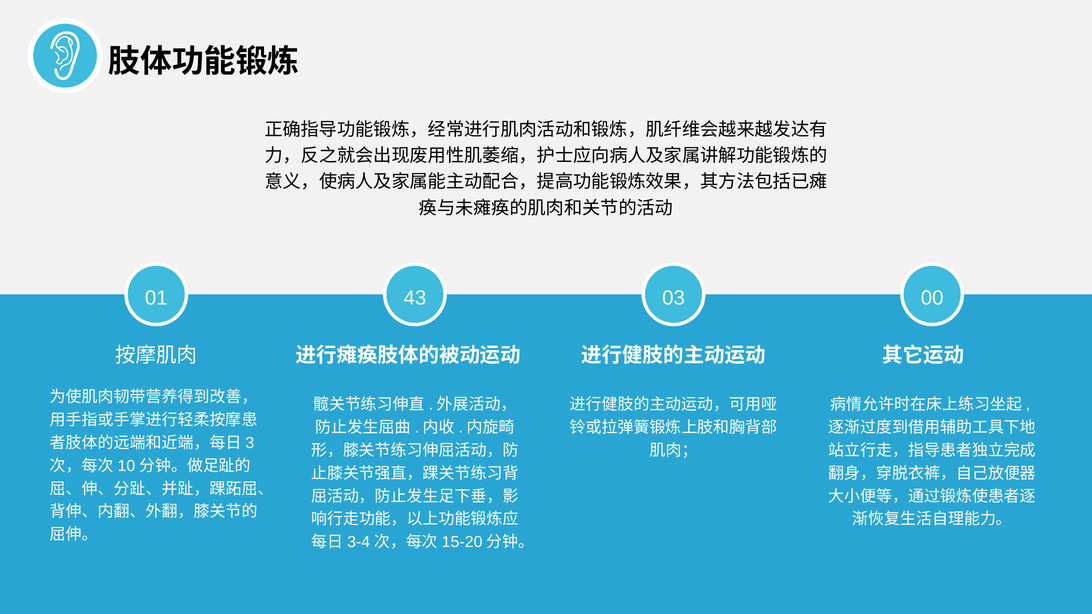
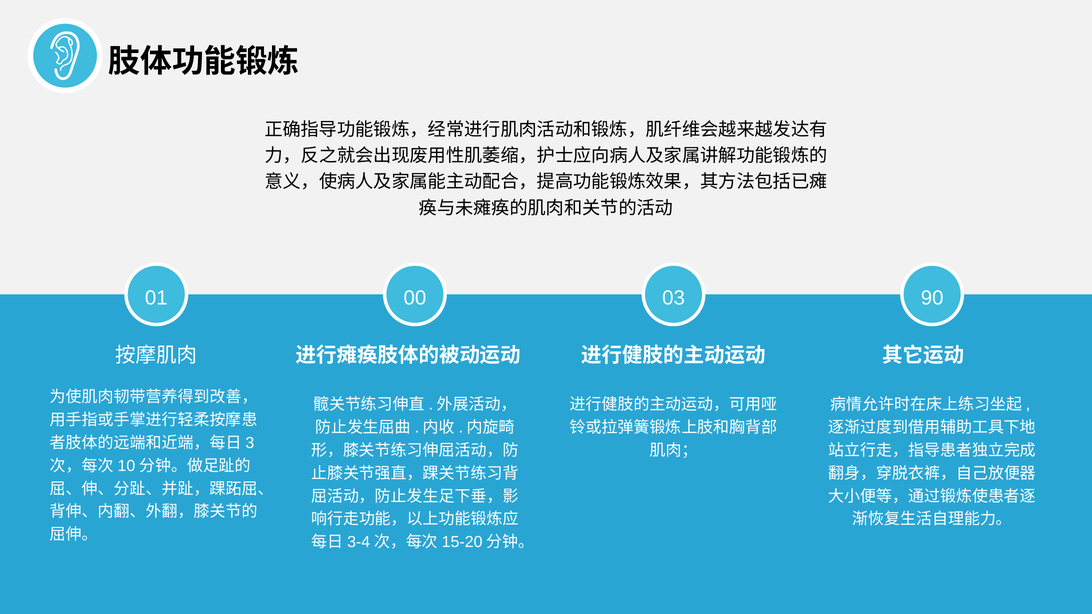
43: 43 -> 00 (415, 298)
00: 00 -> 90 (932, 298)
